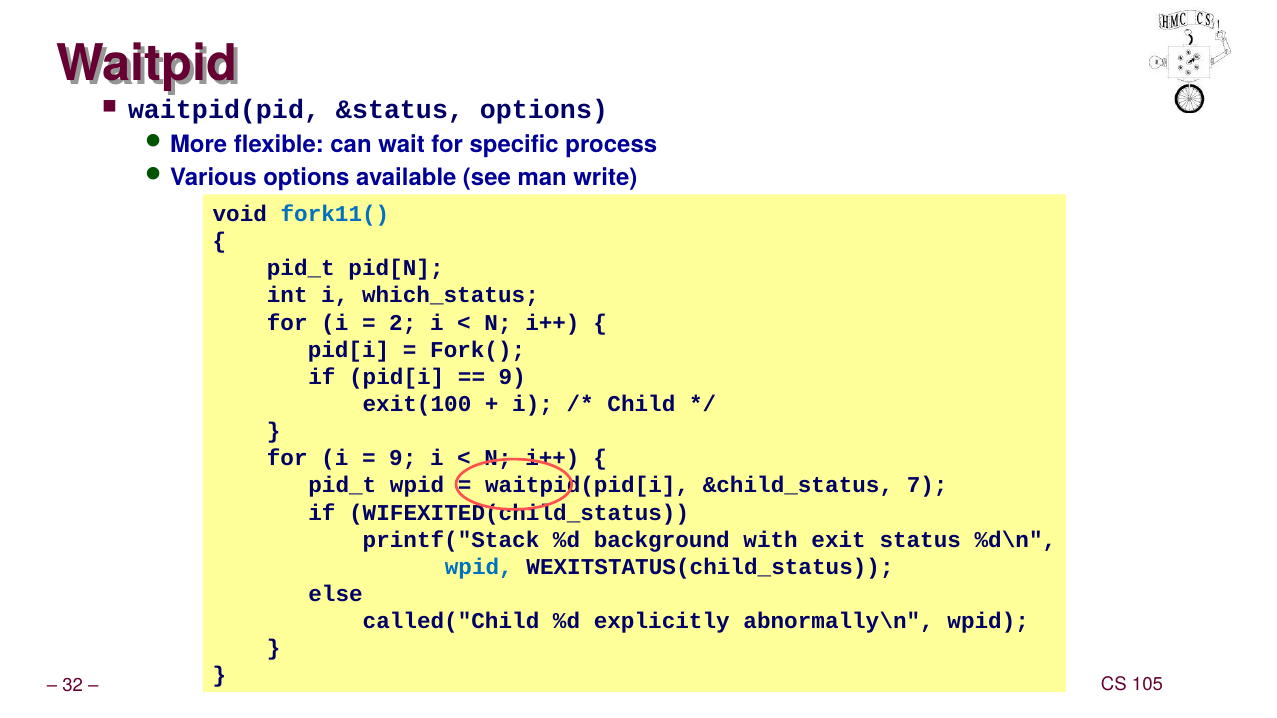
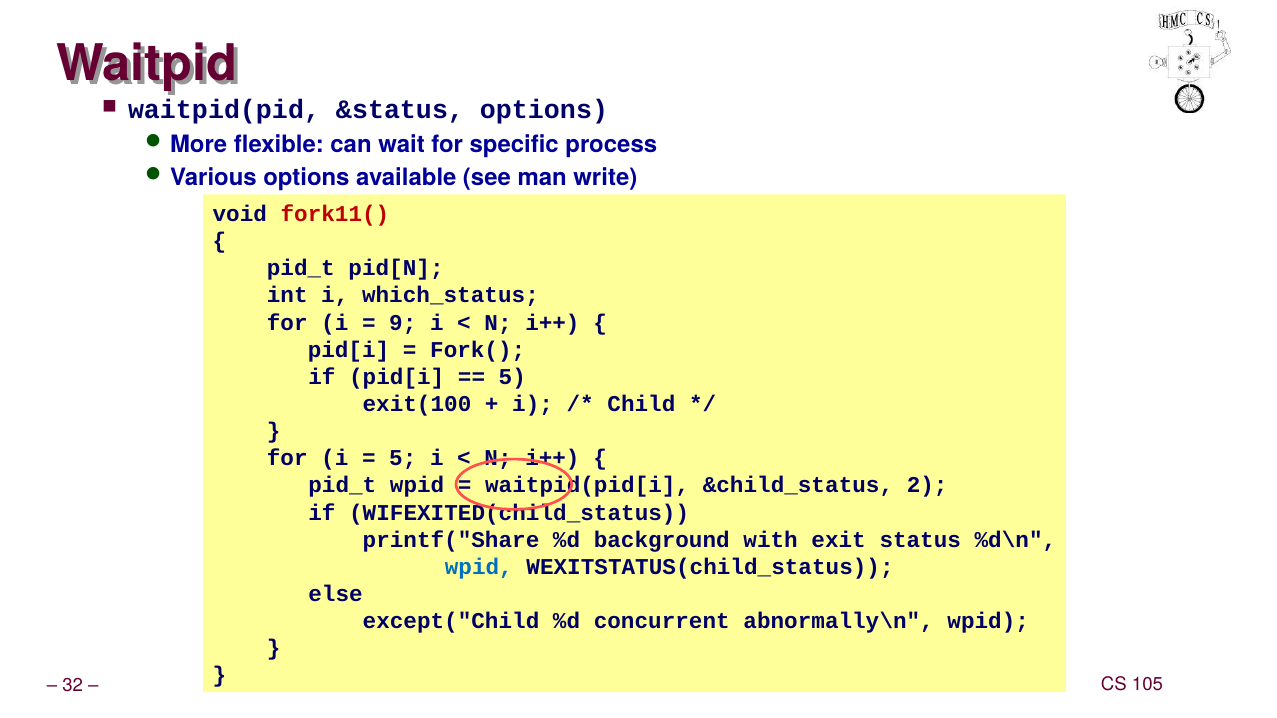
fork11( colour: blue -> red (335, 214)
2: 2 -> 9 (403, 323)
9: 9 -> 5 (512, 377)
9: 9 -> 5 (403, 459)
7: 7 -> 2 (927, 486)
printf("Stack: printf("Stack -> printf("Share (451, 540)
called("Child: called("Child -> except("Child (451, 621)
explicitly: explicitly -> concurrent (662, 621)
